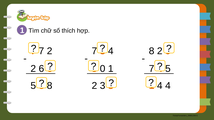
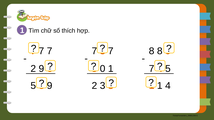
2: 2 -> 7 (50, 51)
4: 4 -> 7 (111, 51)
8 2: 2 -> 8 (160, 51)
2 6: 6 -> 9 (42, 69)
8: 8 -> 9 (50, 86)
4: 4 -> 1 (160, 86)
